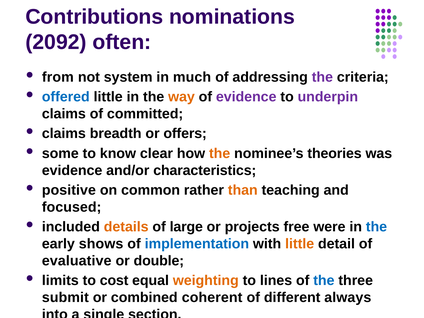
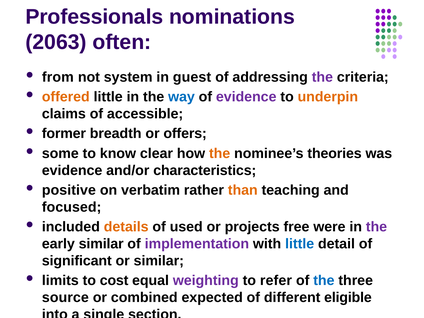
Contributions: Contributions -> Professionals (94, 17)
2092: 2092 -> 2063 (56, 42)
much: much -> guest (192, 77)
offered colour: blue -> orange (66, 97)
way colour: orange -> blue (181, 97)
underpin colour: purple -> orange (328, 97)
committed: committed -> accessible (145, 114)
claims: claims -> former (64, 134)
common: common -> verbatim (151, 190)
large: large -> used (186, 227)
the colour: blue -> purple (377, 227)
early shows: shows -> similar (101, 244)
implementation colour: blue -> purple (197, 244)
little colour: orange -> blue (300, 244)
evaluative: evaluative -> significant (77, 261)
or double: double -> similar (159, 261)
weighting colour: orange -> purple (206, 281)
lines: lines -> refer (276, 281)
submit: submit -> source (65, 298)
coherent: coherent -> expected (212, 298)
always: always -> eligible (348, 298)
